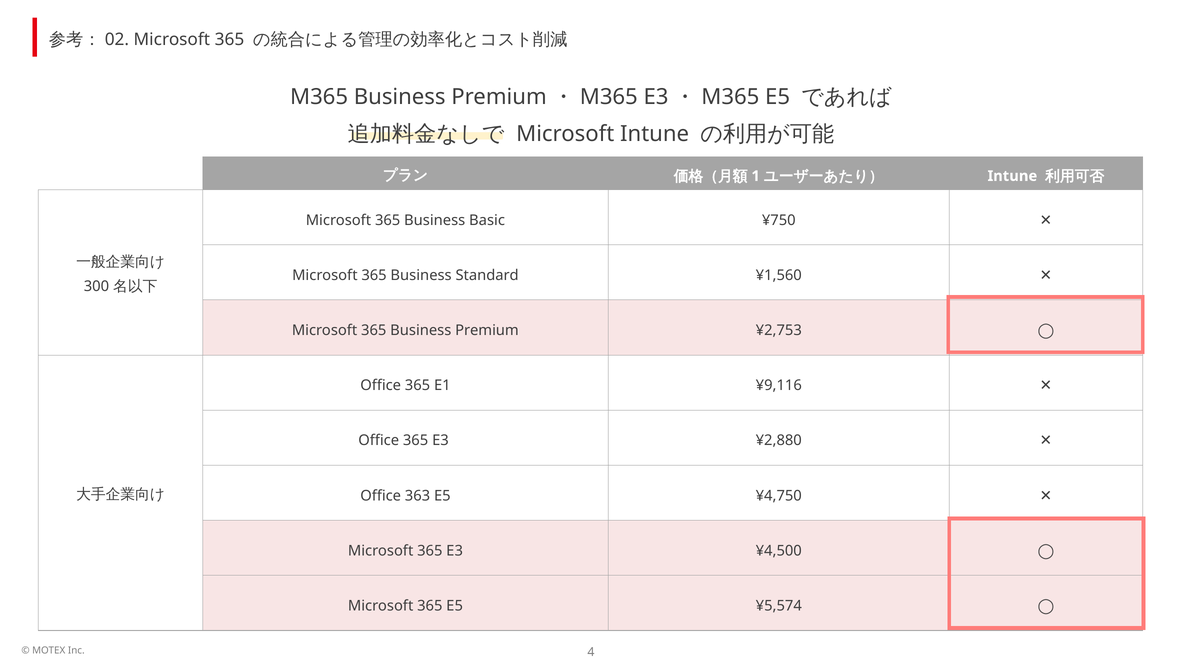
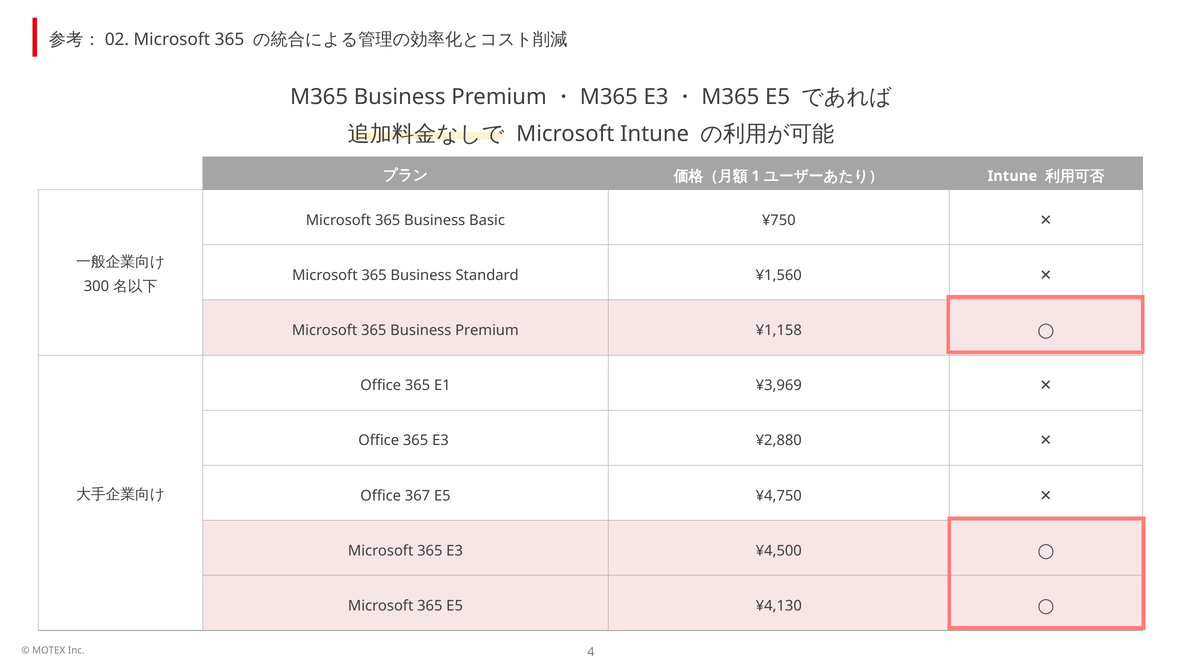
¥2,753: ¥2,753 -> ¥1,158 (779, 330)
¥9,116: ¥9,116 -> ¥3,969 (779, 385)
363: 363 -> 367 (417, 496)
¥5,574: ¥5,574 -> ¥4,130 (779, 606)
